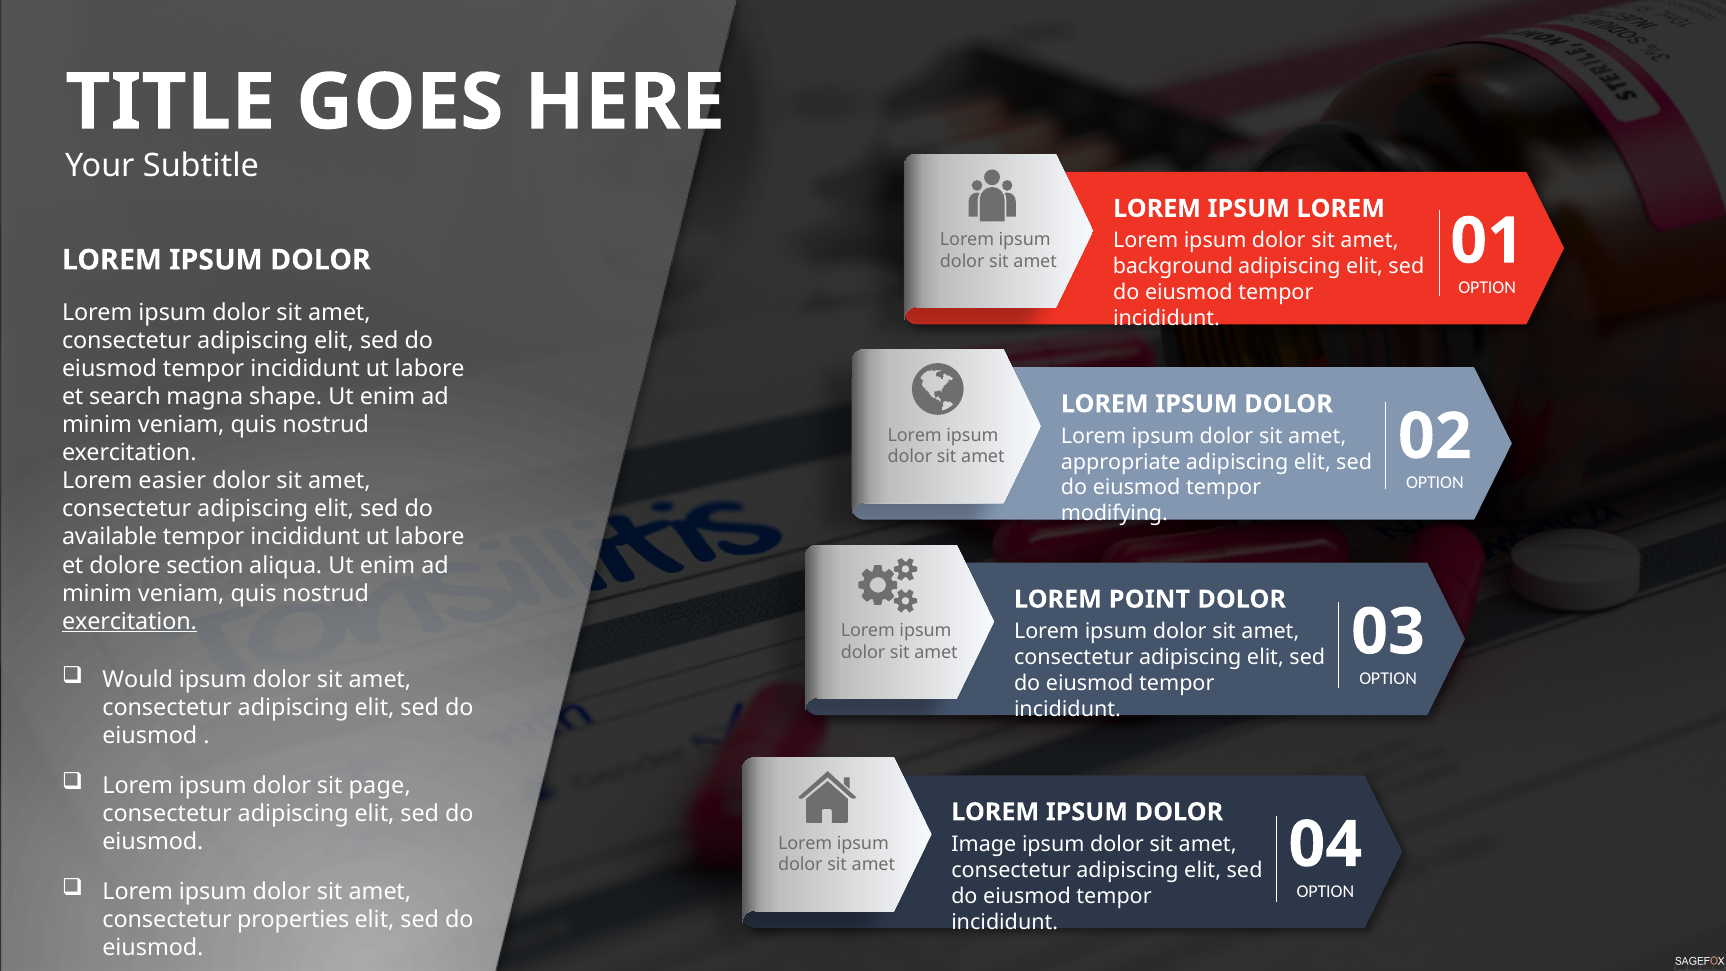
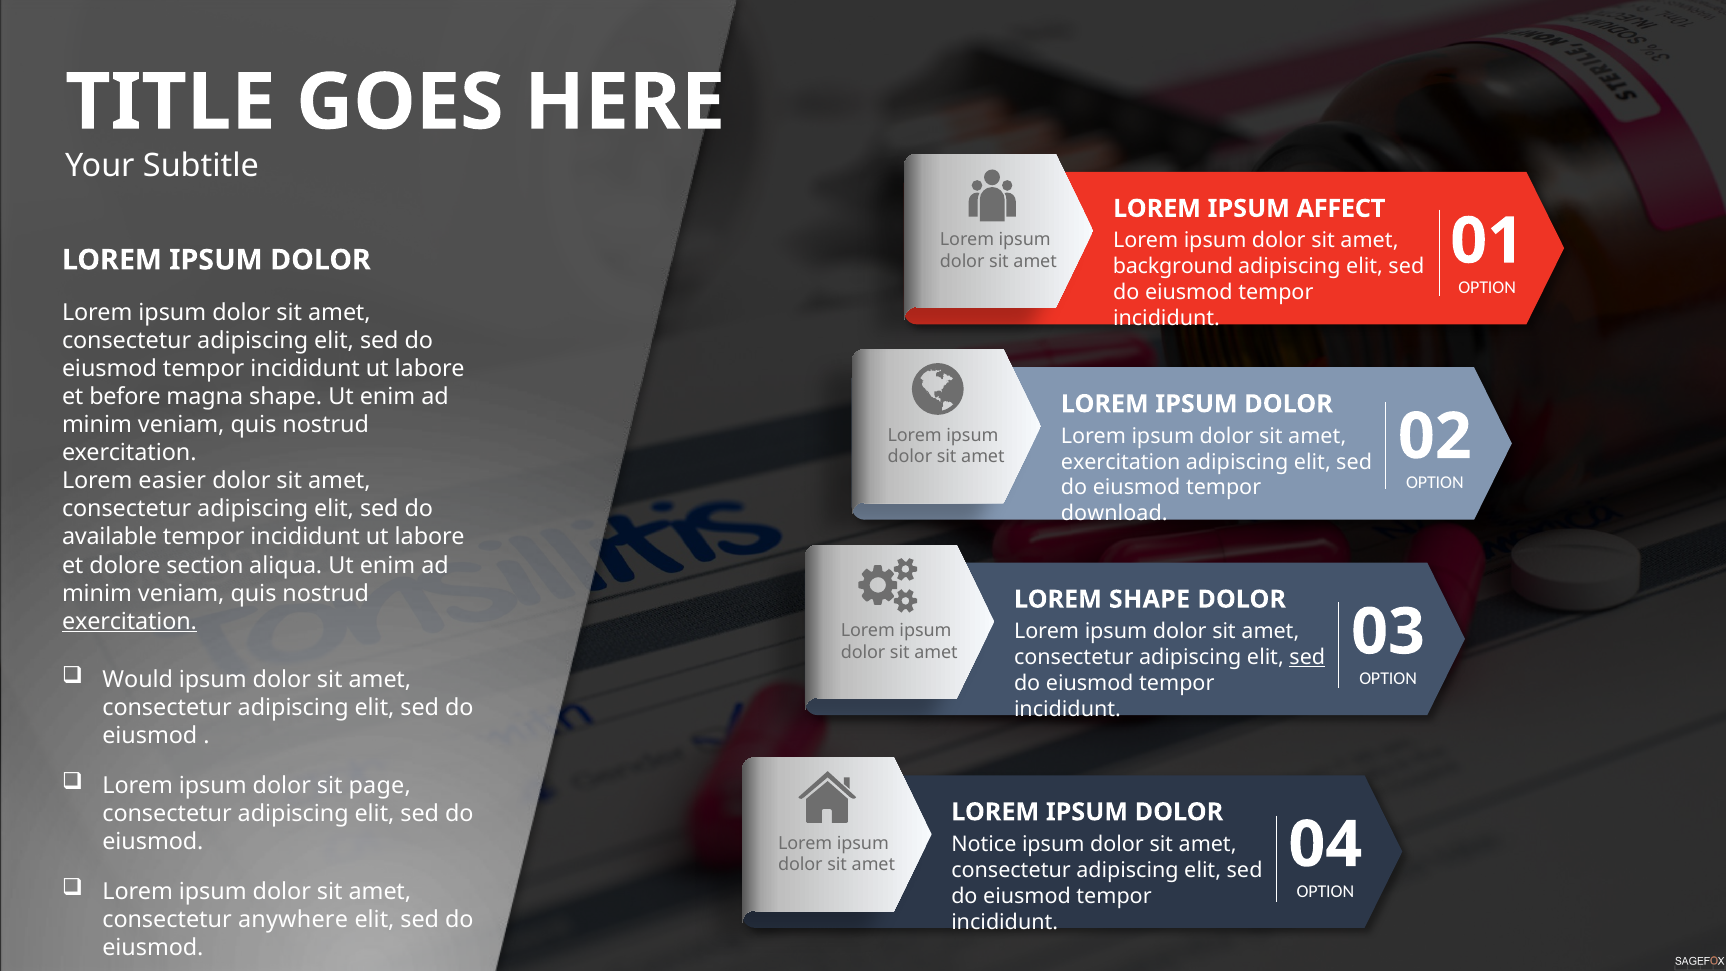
IPSUM LOREM: LOREM -> AFFECT (1341, 209)
search: search -> before (125, 397)
appropriate: appropriate -> exercitation (1121, 462)
modifying: modifying -> download (1114, 514)
LOREM POINT: POINT -> SHAPE (1150, 599)
sed underline: none -> present (1307, 657)
Image: Image -> Notice (984, 844)
properties: properties -> anywhere (293, 919)
